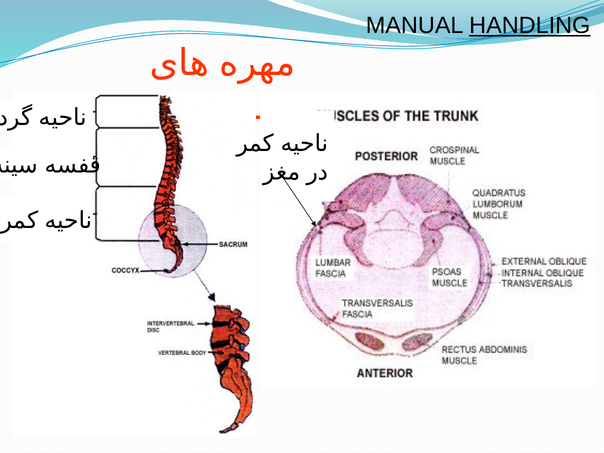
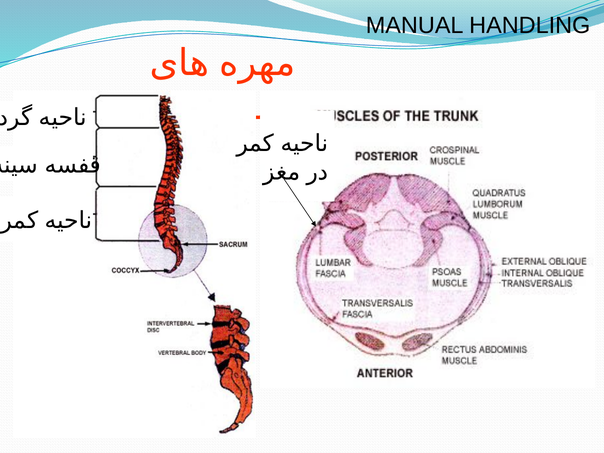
HANDLING underline: present -> none (530, 26)
